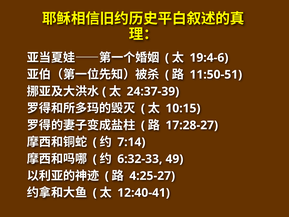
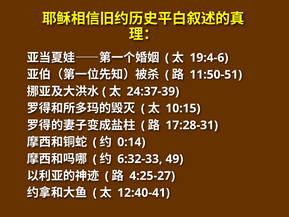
17:28-27: 17:28-27 -> 17:28-31 (192, 125)
7:14: 7:14 -> 0:14 (131, 142)
